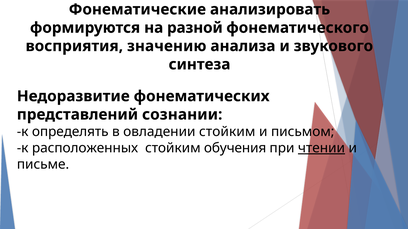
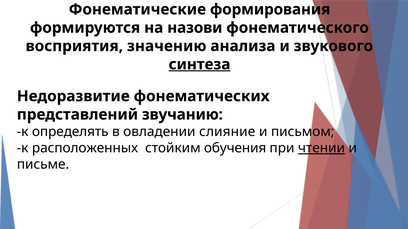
анализировать: анализировать -> формирования (270, 9)
разной: разной -> назови (195, 28)
синтеза underline: none -> present (200, 65)
сознании: сознании -> звучанию (182, 115)
овладении стойким: стойким -> слияние (227, 132)
